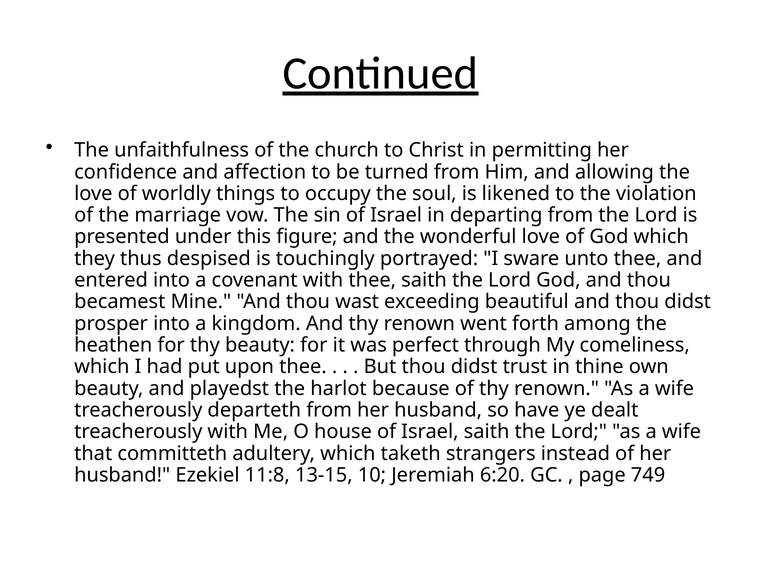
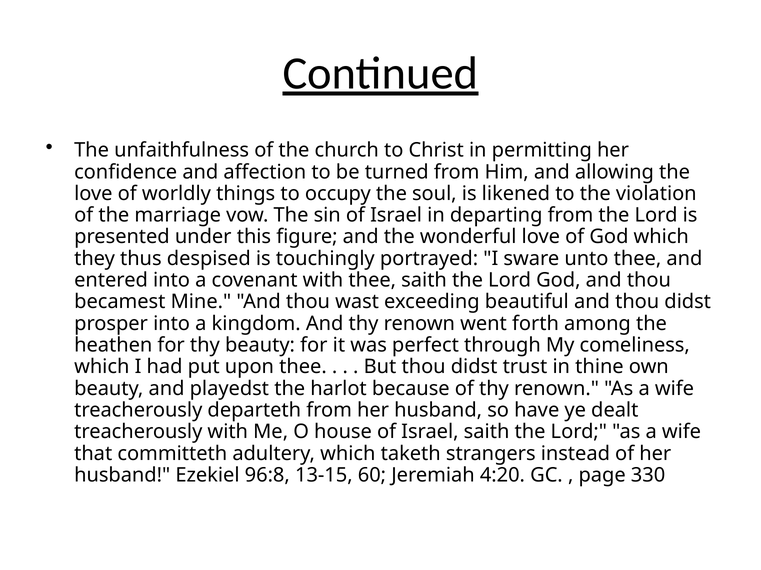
11:8: 11:8 -> 96:8 (267, 476)
10: 10 -> 60 (372, 476)
6:20: 6:20 -> 4:20 (502, 476)
749: 749 -> 330 (648, 476)
